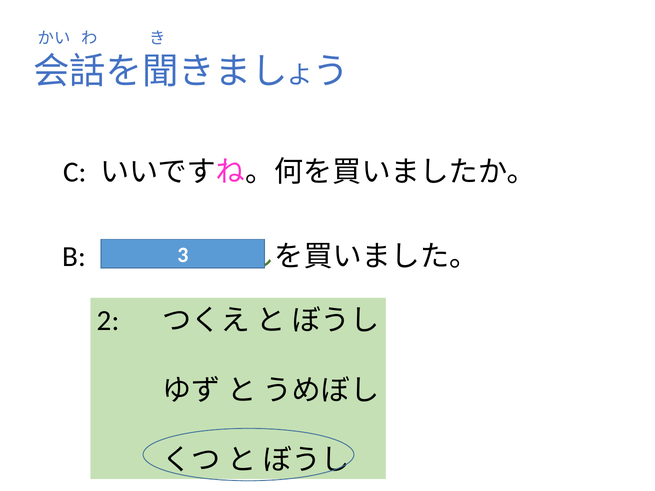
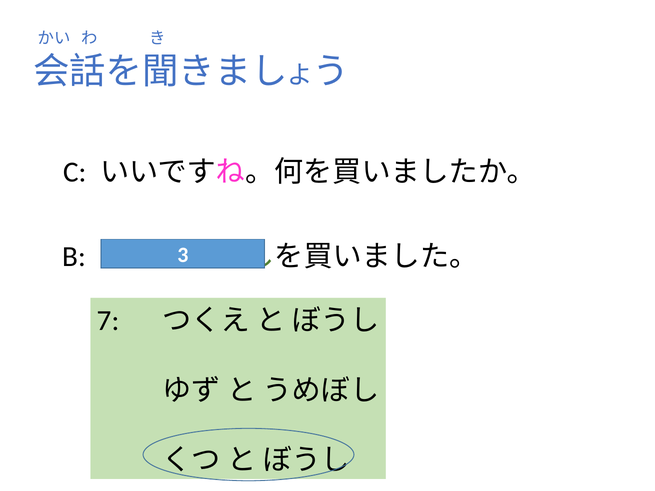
2: 2 -> 7 (108, 321)
